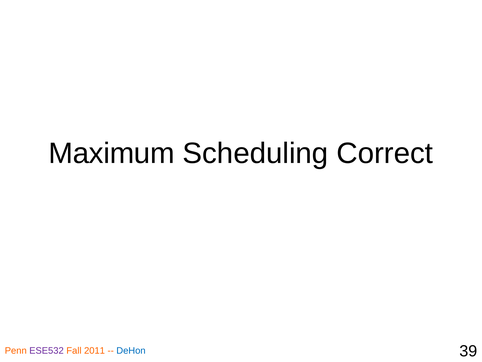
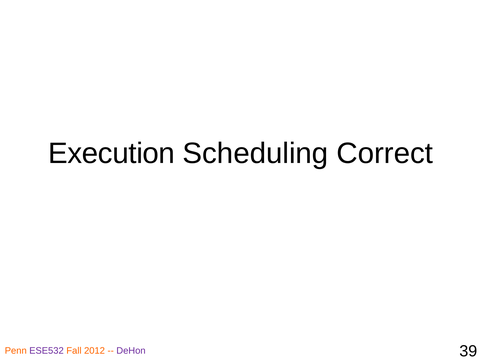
Maximum: Maximum -> Execution (112, 153)
2011: 2011 -> 2012 (95, 350)
DeHon colour: blue -> purple (131, 350)
